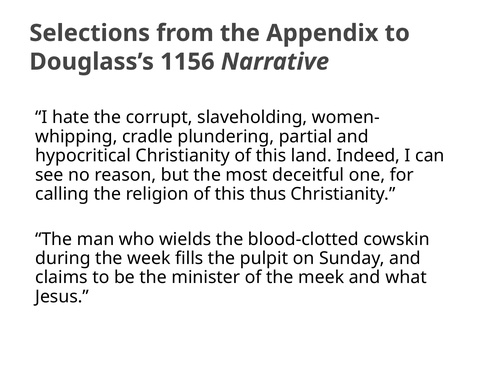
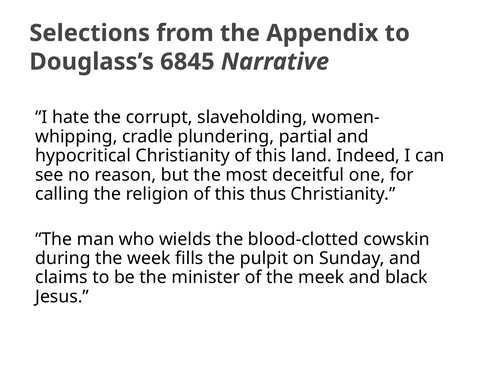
1156: 1156 -> 6845 (187, 62)
what: what -> black (406, 277)
